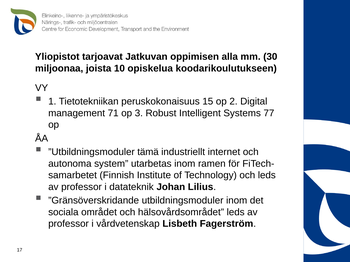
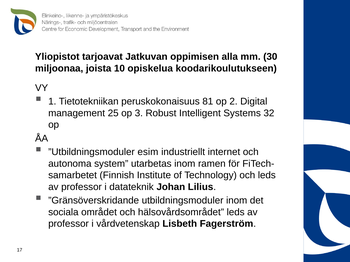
15: 15 -> 81 (208, 102)
71: 71 -> 25 (113, 113)
77: 77 -> 32 (269, 113)
tämä: tämä -> esim (148, 152)
